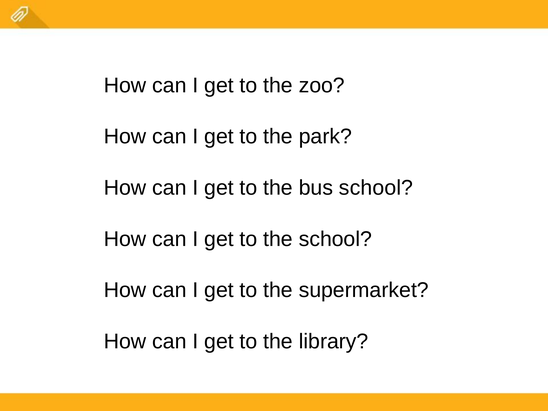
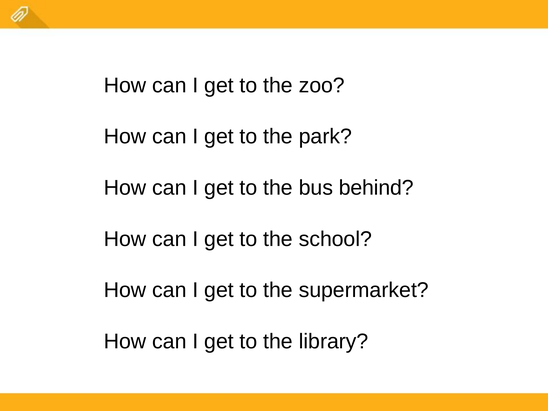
bus school: school -> behind (376, 188)
